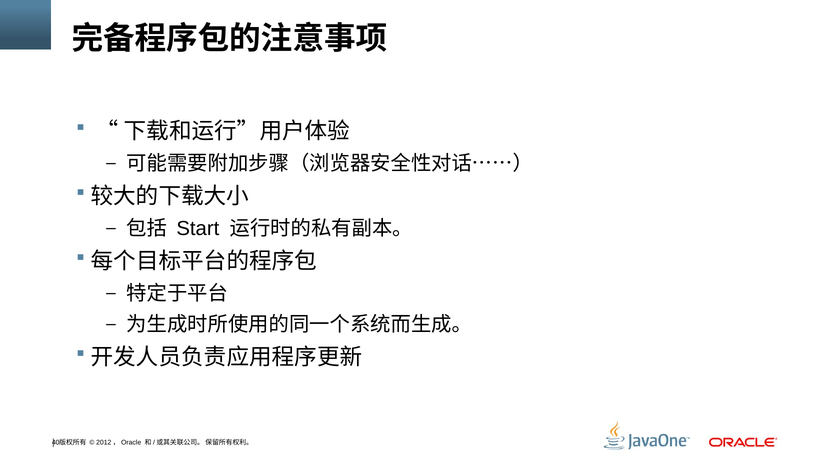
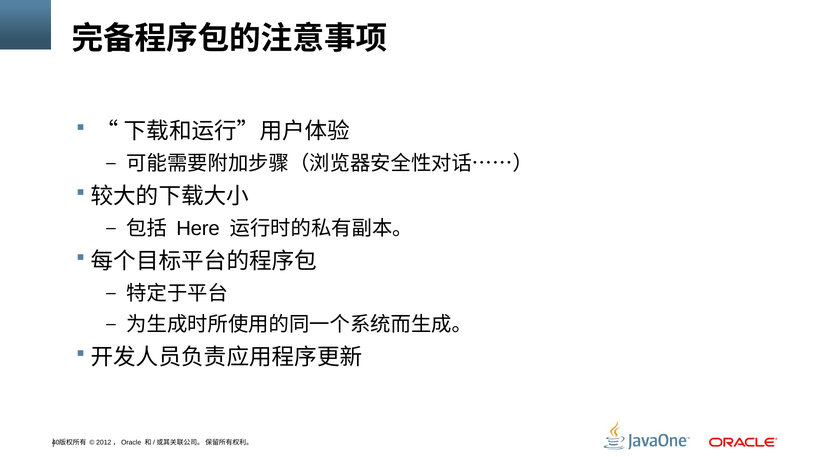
Start: Start -> Here (198, 229)
